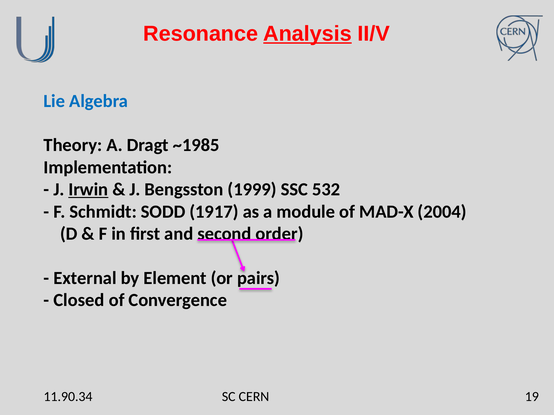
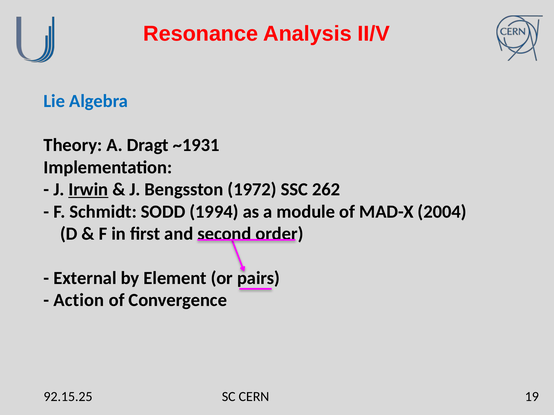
Analysis underline: present -> none (307, 34)
~1985: ~1985 -> ~1931 (196, 145)
1999: 1999 -> 1972 (252, 190)
532: 532 -> 262 (326, 190)
1917: 1917 -> 1994 (214, 212)
Closed: Closed -> Action (79, 301)
11.90.34: 11.90.34 -> 92.15.25 (68, 397)
